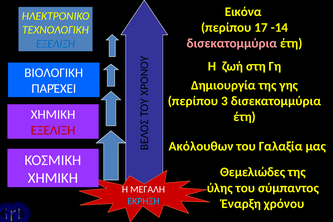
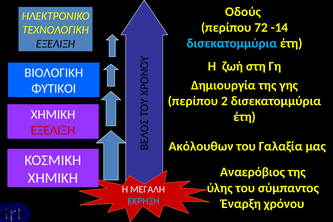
Εικόνα: Εικόνα -> Οδούς (243, 12)
17: 17 -> 72 (261, 27)
δισεκατομμύρια colour: pink -> light blue (232, 43)
ΕΞΕΛΙΞΗ colour: blue -> black (56, 44)
ΠΑΡΈΧΕΙ: ΠΑΡΈΧΕΙ -> ΦΥΤΙΚΟΙ (54, 89)
3: 3 -> 2 (224, 101)
Θεμελιώδες: Θεμελιώδες -> Αναερόβιος (253, 172)
